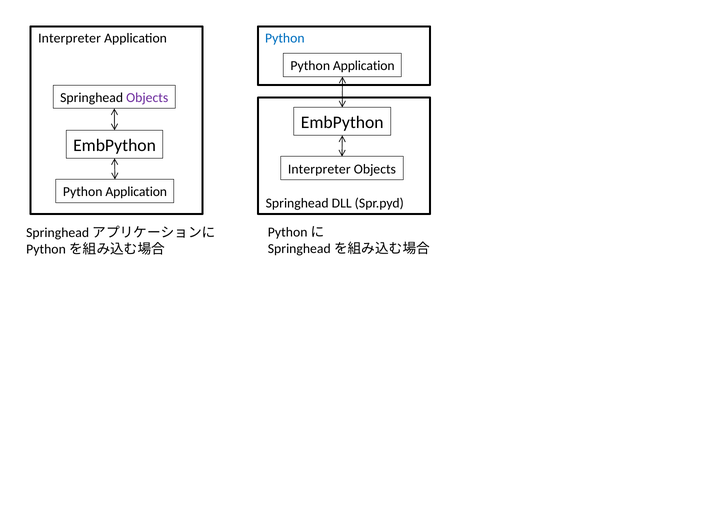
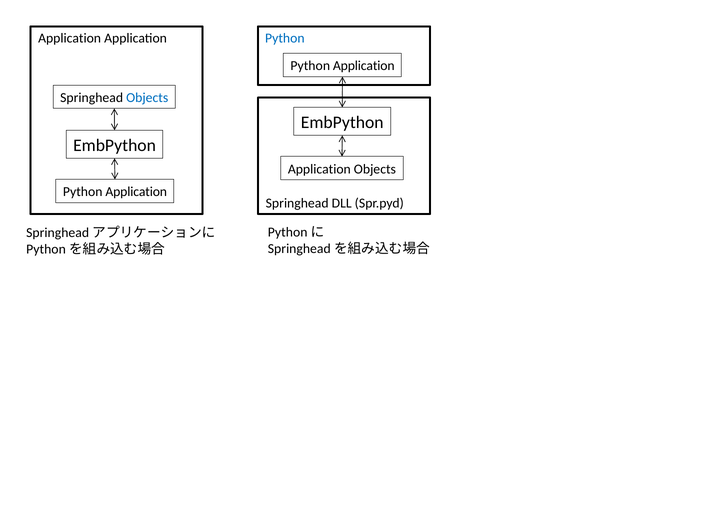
Interpreter: Interpreter -> Application (70, 38)
Objects colour: purple -> blue (147, 98)
Interpreter: Interpreter -> Application (319, 169)
